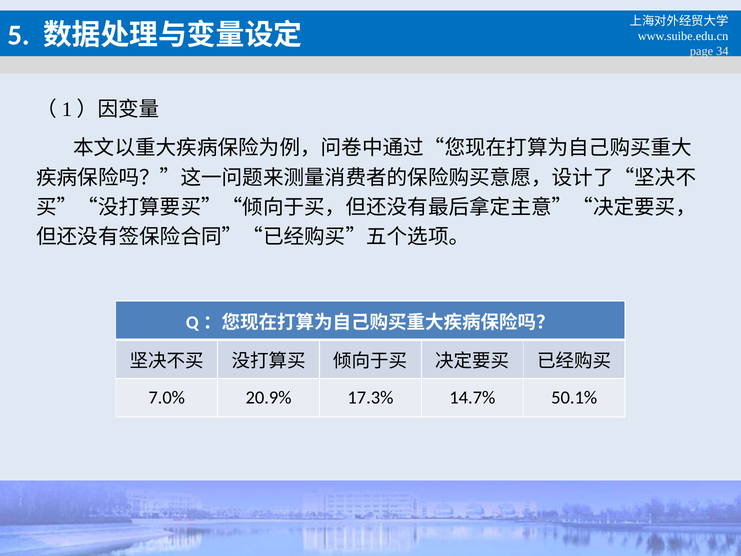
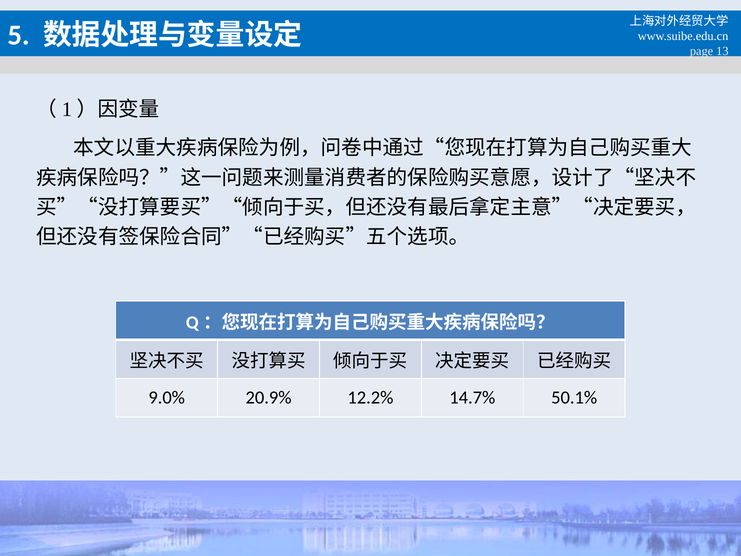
34: 34 -> 13 (722, 51)
7.0%: 7.0% -> 9.0% (167, 398)
17.3%: 17.3% -> 12.2% (370, 398)
